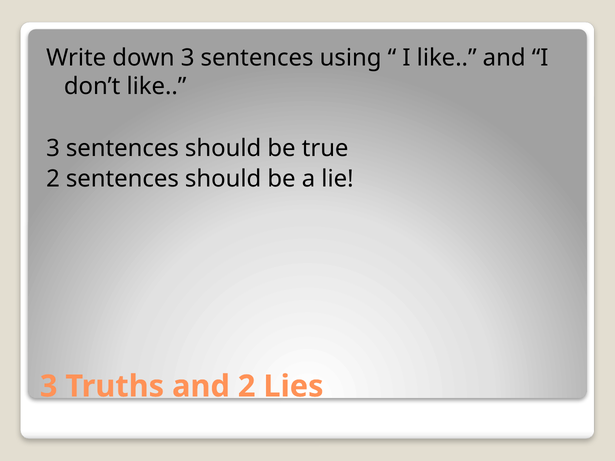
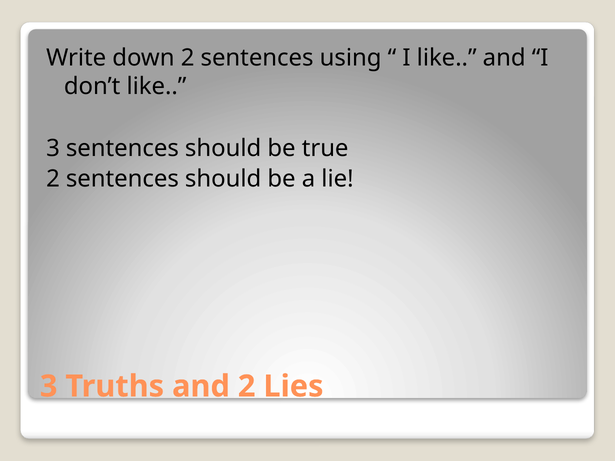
down 3: 3 -> 2 (188, 58)
